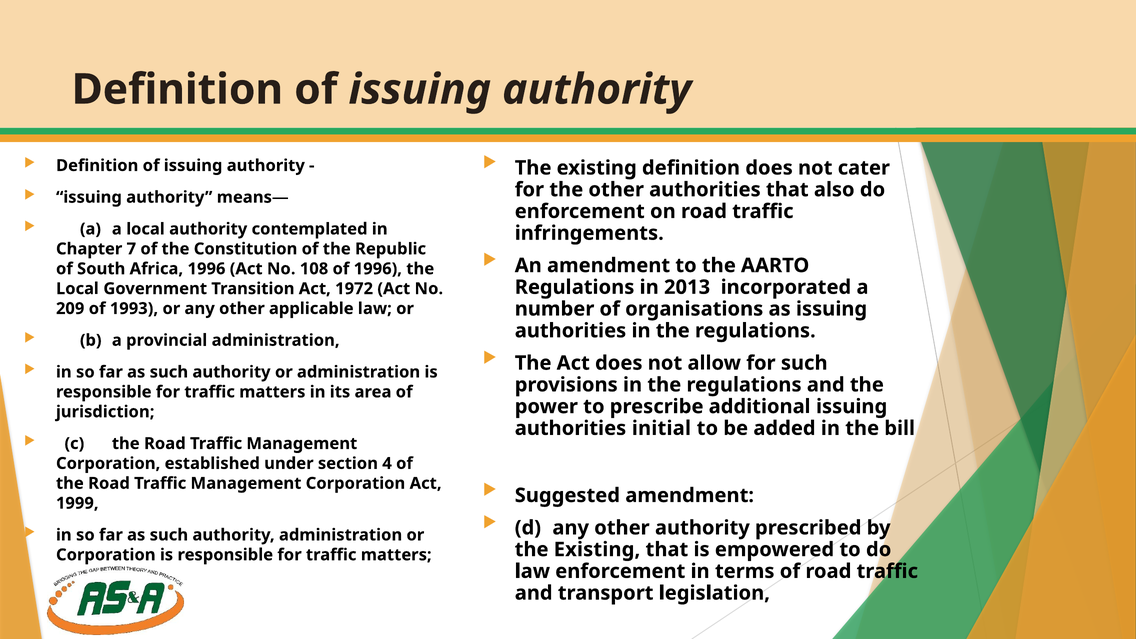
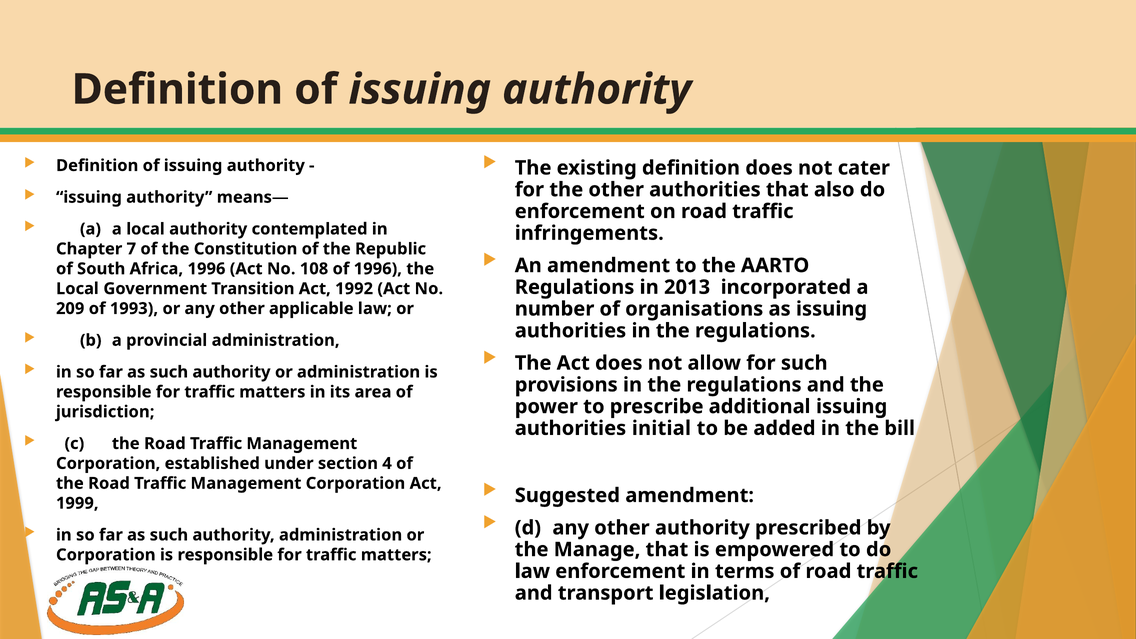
1972: 1972 -> 1992 (354, 289)
Existing: Existing -> Manage (597, 550)
